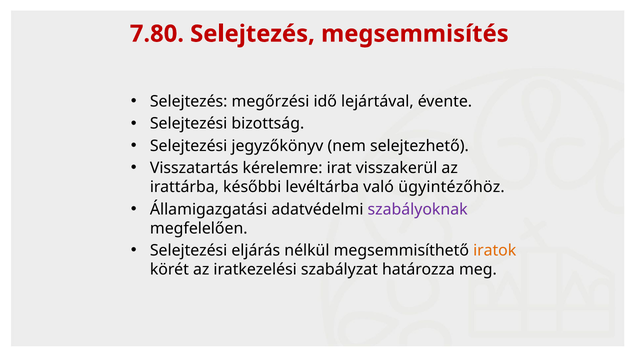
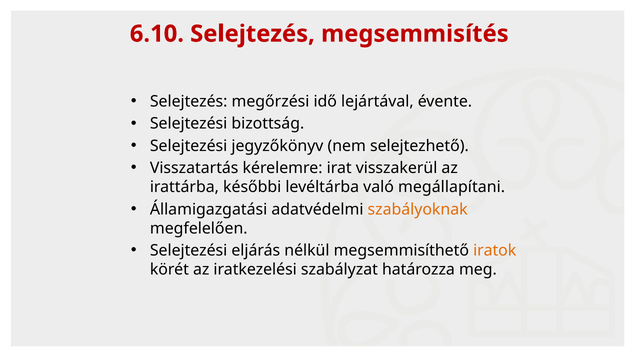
7.80: 7.80 -> 6.10 (157, 34)
ügyintézőhöz: ügyintézőhöz -> megállapítani (452, 187)
szabályoknak colour: purple -> orange (418, 209)
